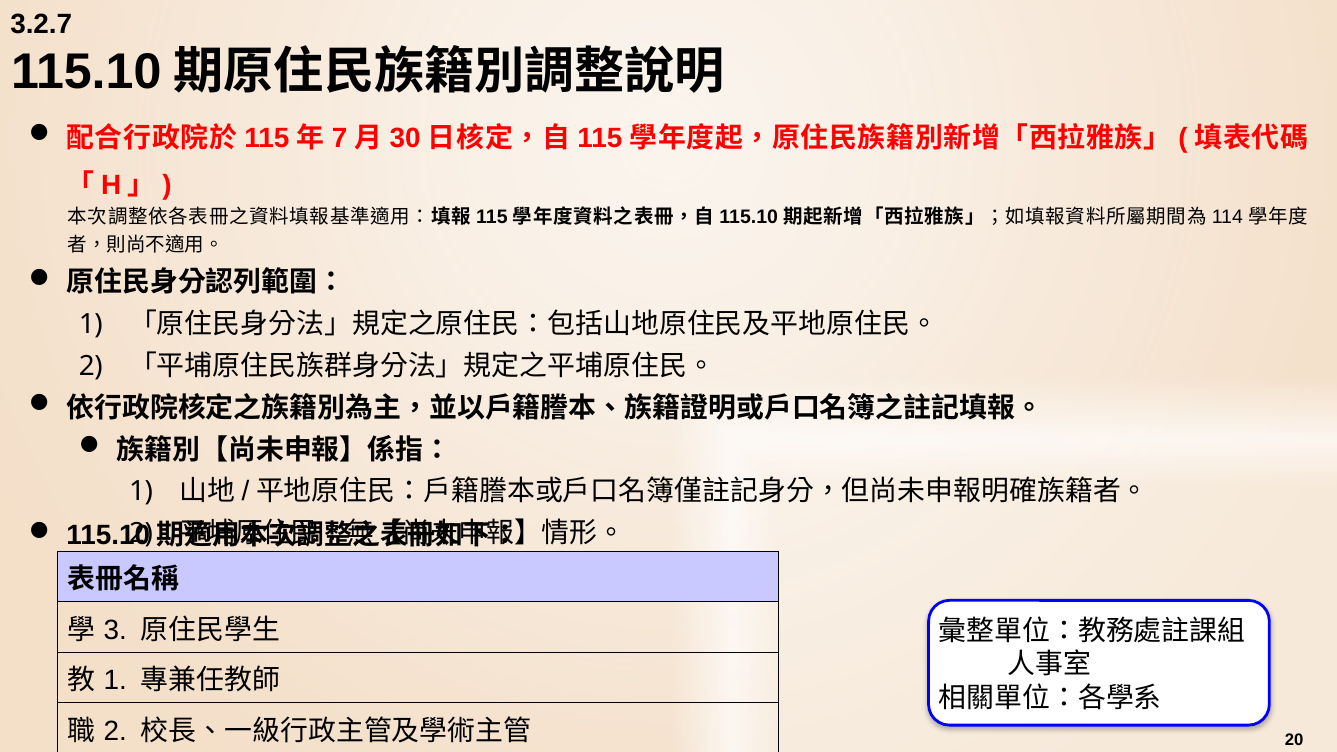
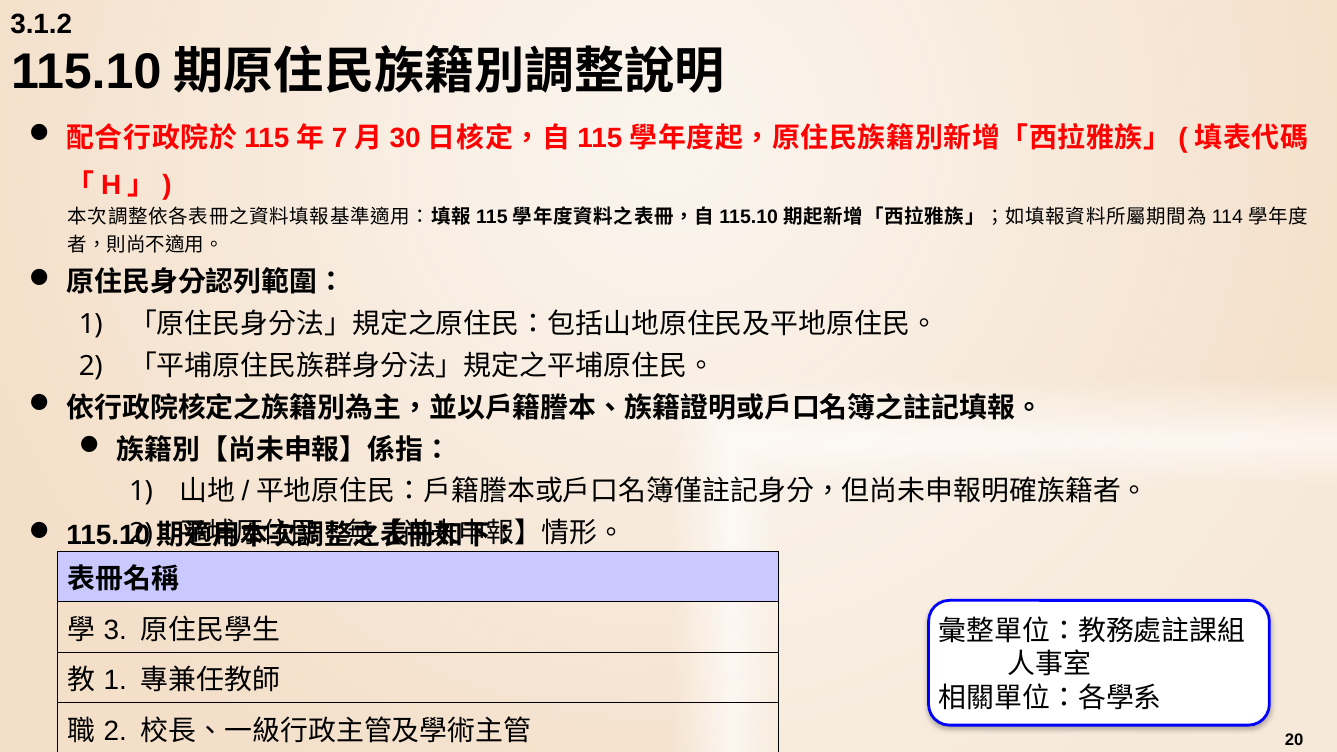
3.2.7: 3.2.7 -> 3.1.2 (41, 24)
